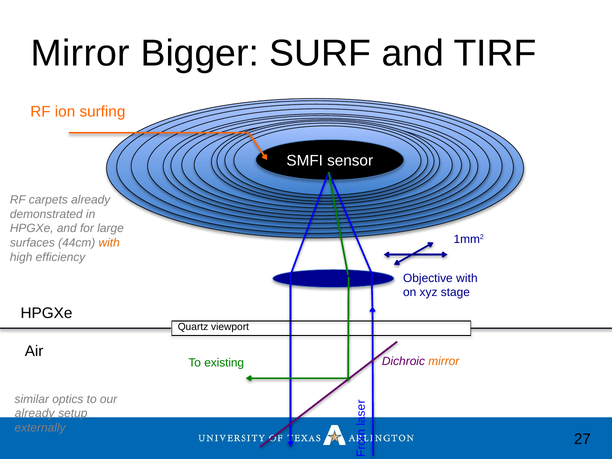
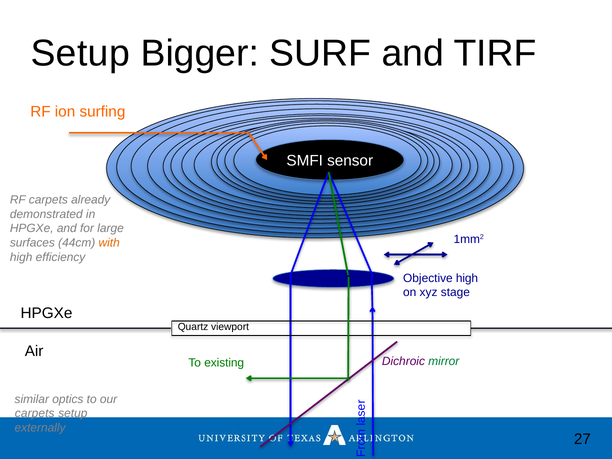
Mirror: Mirror -> Setup (80, 53)
Objective with: with -> high (467, 278)
mirror colour: orange -> green (444, 361)
already: already -> carpets (35, 413)
